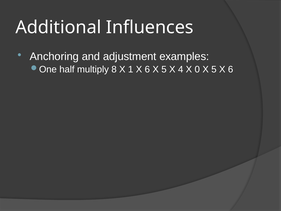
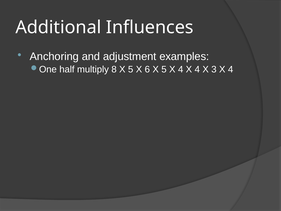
8 X 1: 1 -> 5 (131, 69)
4 X 0: 0 -> 4 (197, 69)
5: 5 -> 3 (214, 69)
6: 6 -> 4 (231, 69)
